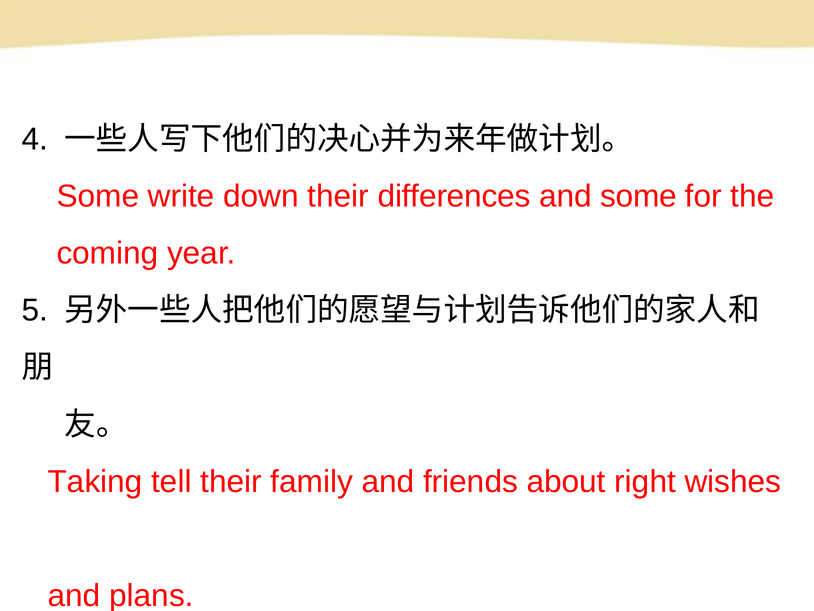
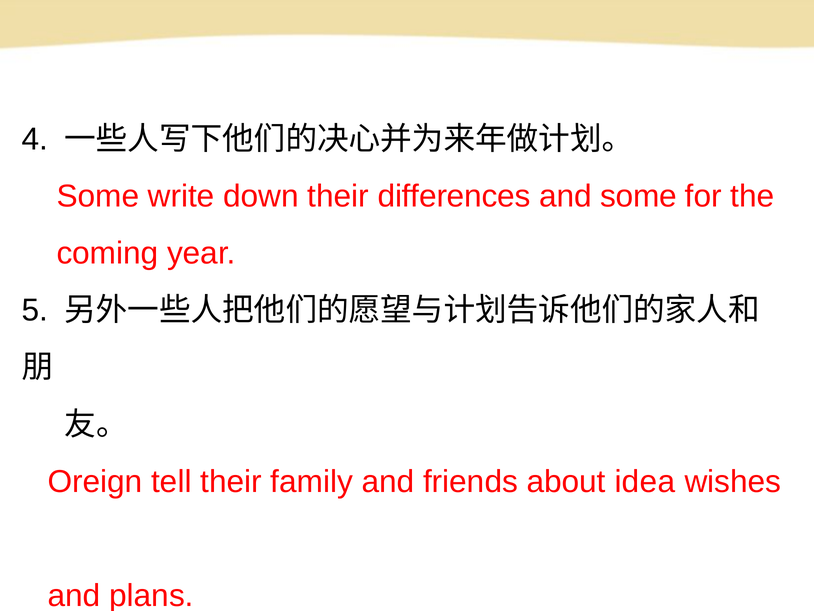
Taking: Taking -> Oreign (95, 481)
right: right -> idea (645, 481)
